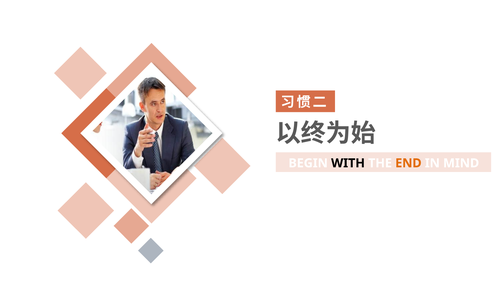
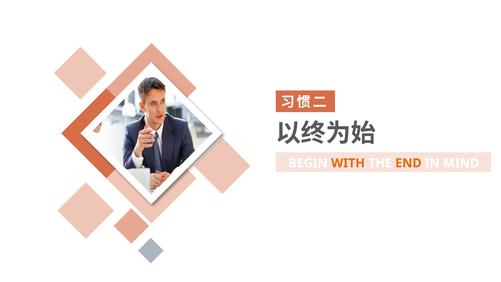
WITH colour: black -> orange (348, 163)
